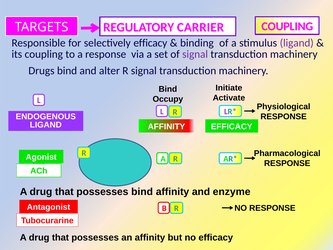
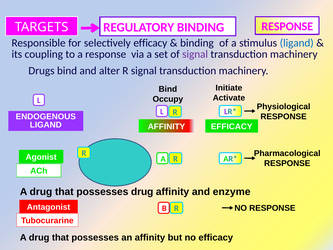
COUPLING: COUPLING -> RESPONSE (287, 26)
REGULATORY CARRIER: CARRIER -> BINDING (201, 27)
ligand colour: purple -> blue (297, 43)
possesses bind: bind -> drug (142, 191)
